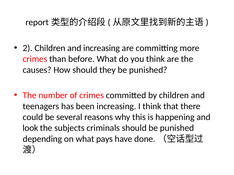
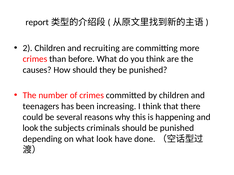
and increasing: increasing -> recruiting (102, 48)
what pays: pays -> look (104, 139)
